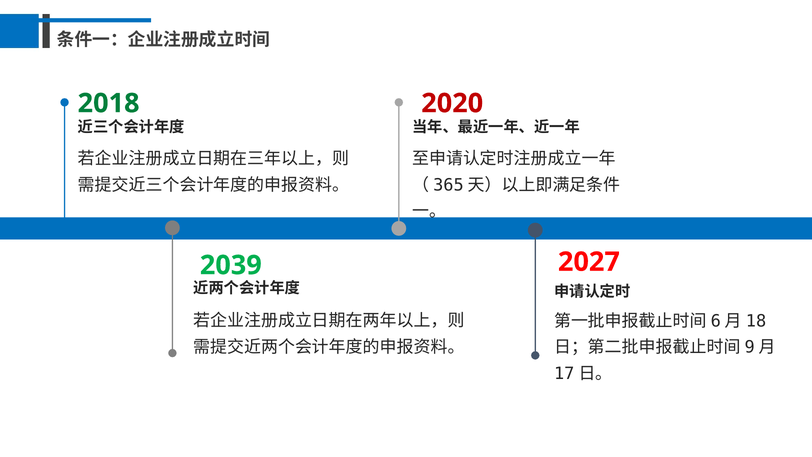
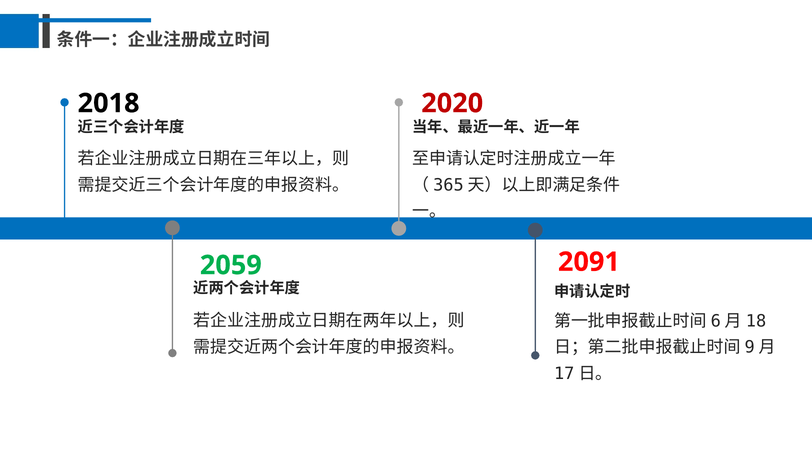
2018 colour: green -> black (109, 103)
2027: 2027 -> 2091 (589, 262)
2039: 2039 -> 2059 (231, 265)
